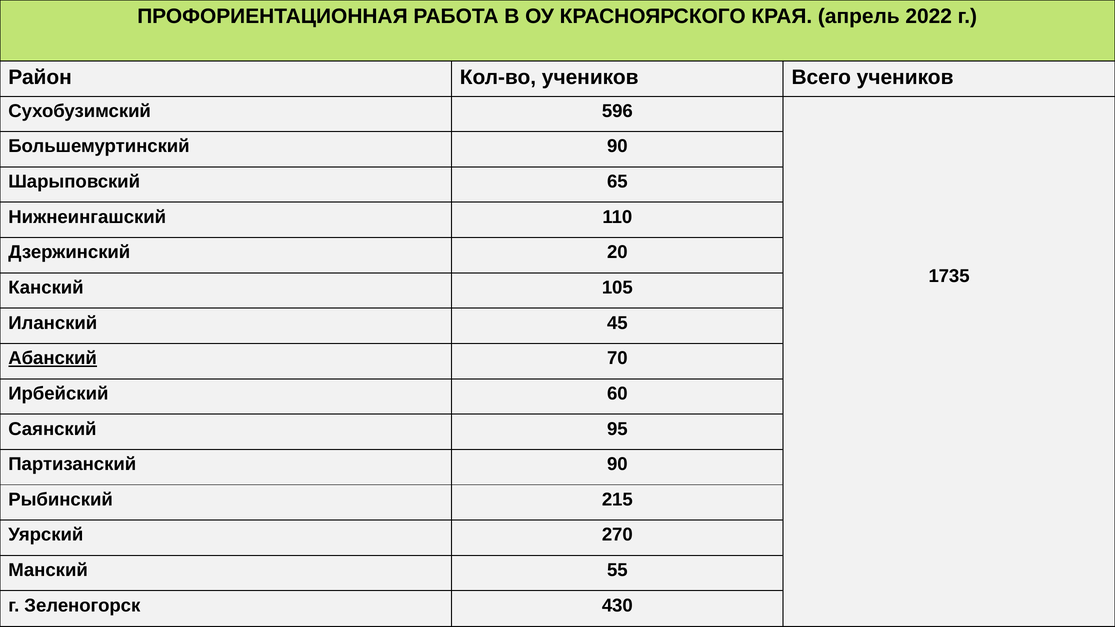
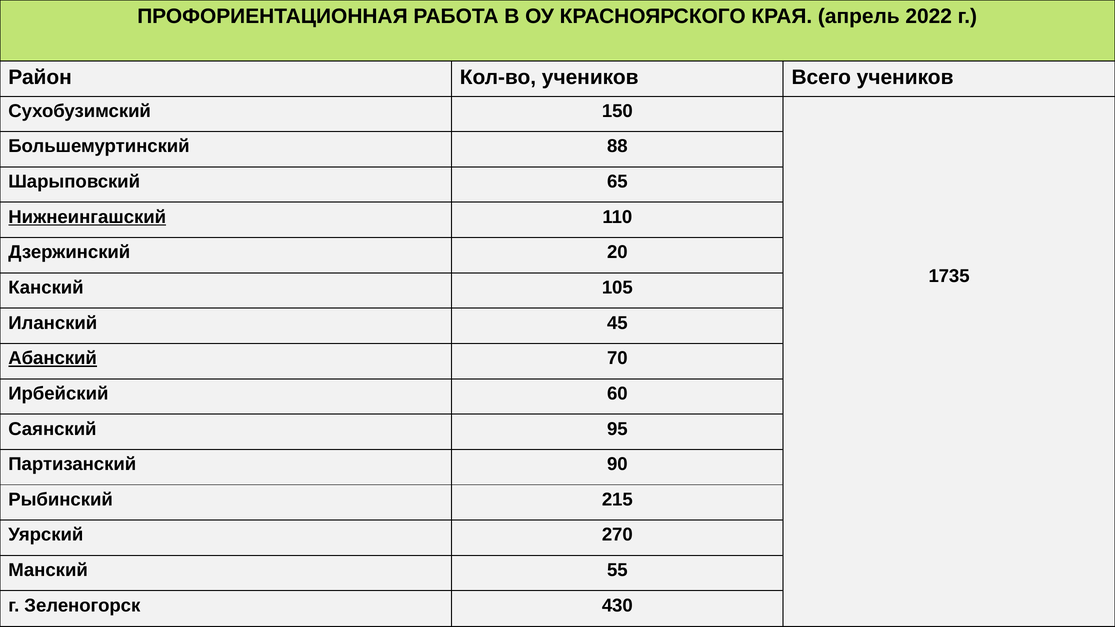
596: 596 -> 150 (617, 111)
Большемуртинский 90: 90 -> 88 (617, 146)
Нижнеингашский underline: none -> present (87, 217)
